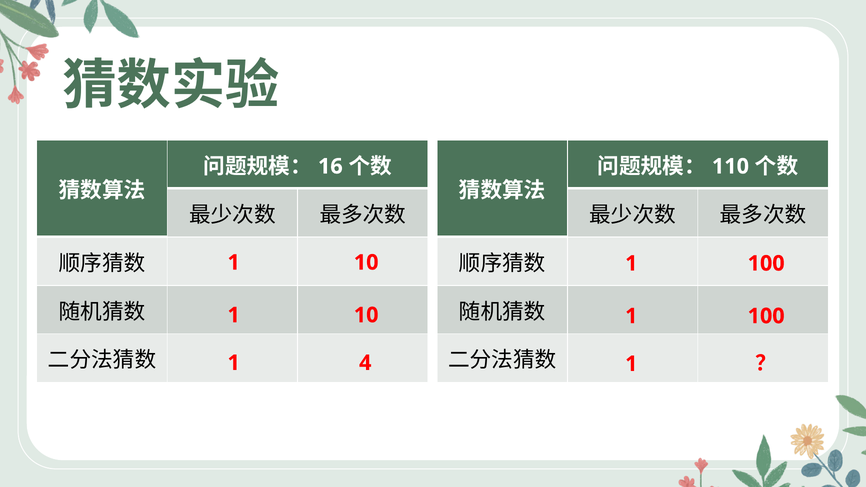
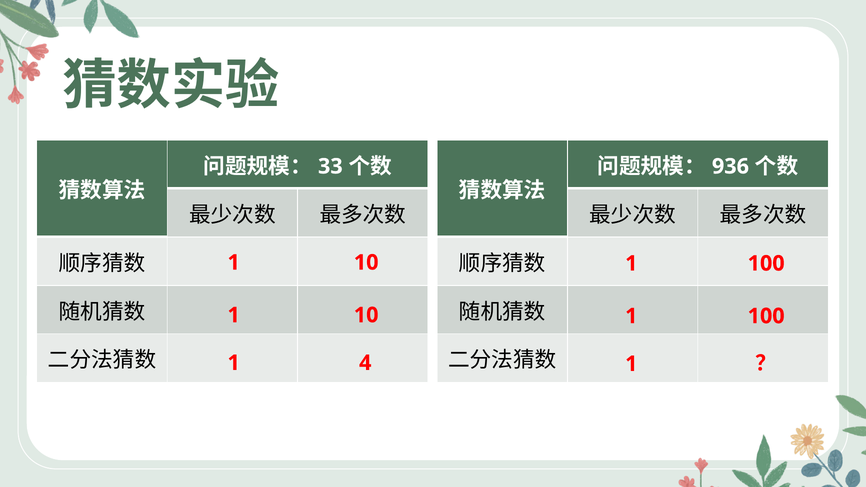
16: 16 -> 33 (330, 166)
110: 110 -> 936 (730, 166)
